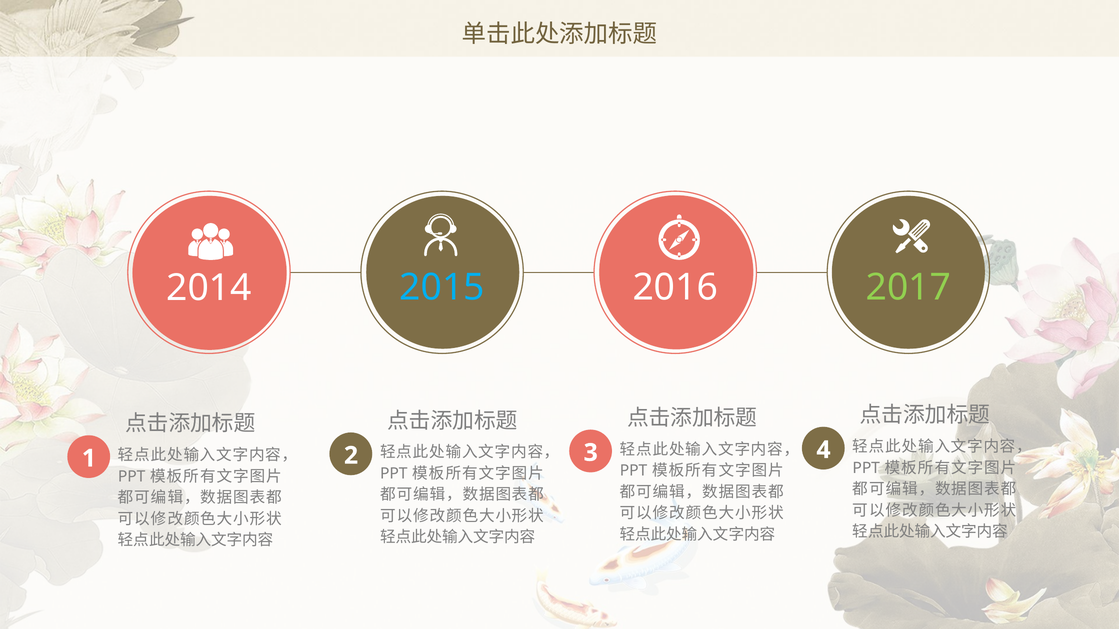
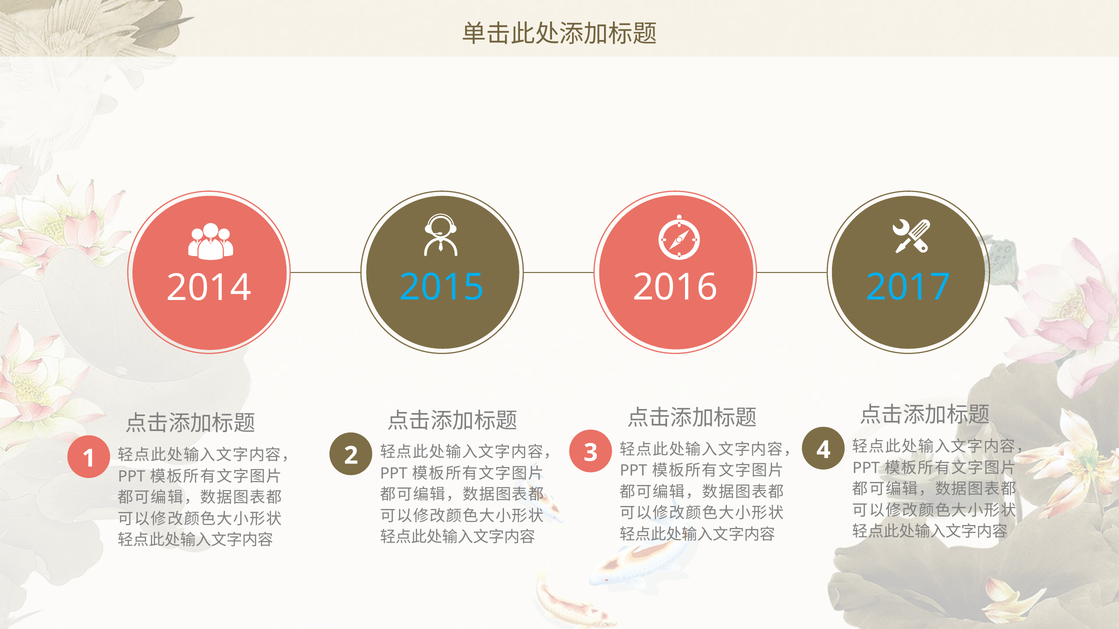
2017 colour: light green -> light blue (908, 288)
